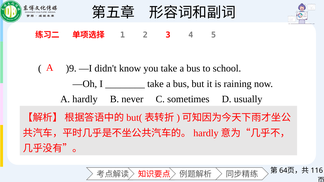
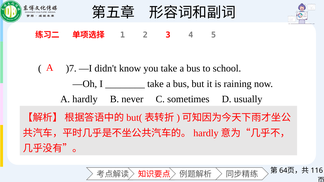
)9: )9 -> )7 (71, 68)
